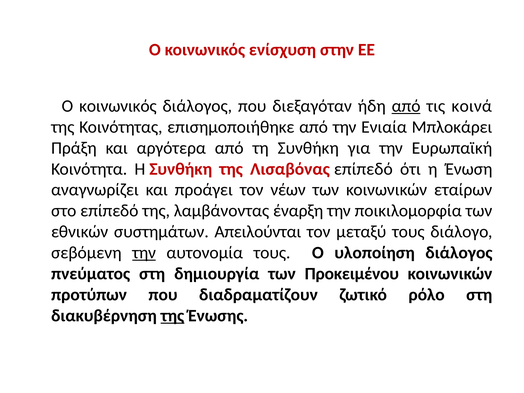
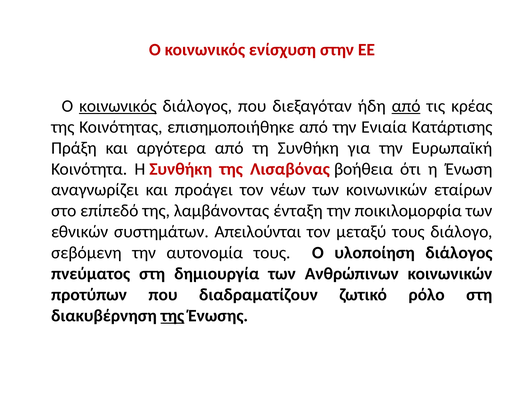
κοινωνικός underline: none -> present (118, 106)
κοινά: κοινά -> κρέας (472, 106)
Μπλοκάρει: Μπλοκάρει -> Κατάρτισης (452, 127)
Λισαβόνας επίπεδό: επίπεδό -> βοήθεια (363, 169)
έναρξη: έναρξη -> ένταξη (298, 211)
την underline: present -> none (144, 253)
Προκειμένου: Προκειμένου -> Ανθρώπινων (352, 274)
